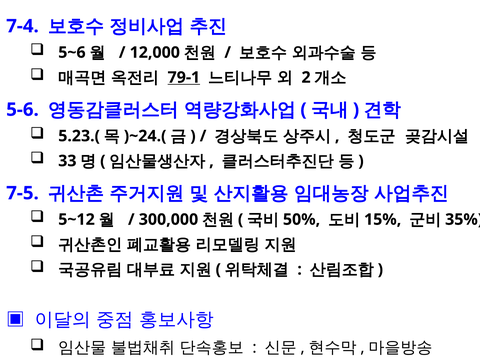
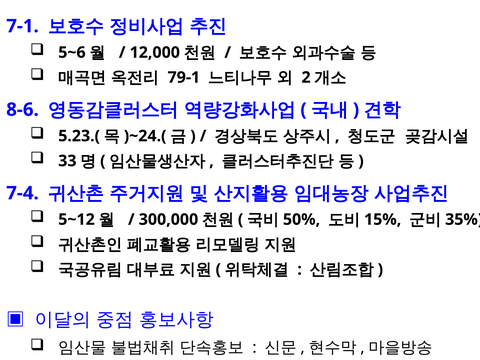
7-4: 7-4 -> 7-1 (22, 26)
79-1 underline: present -> none (184, 77)
5-6: 5-6 -> 8-6 (22, 110)
7-5: 7-5 -> 7-4 (22, 193)
